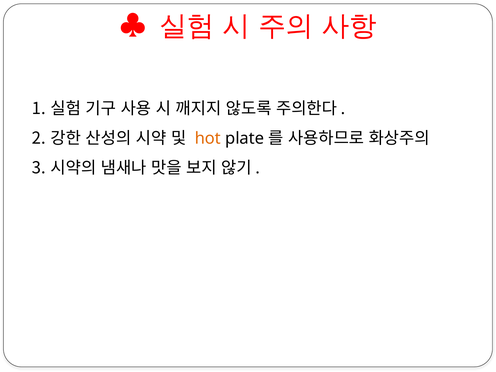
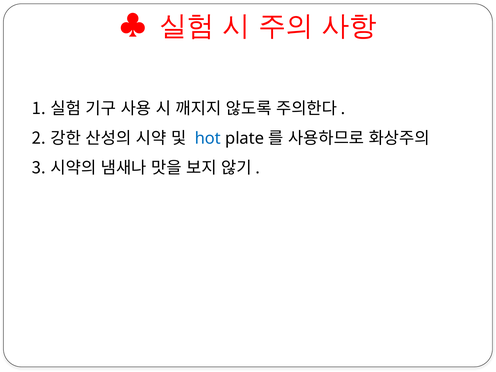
hot colour: orange -> blue (208, 138)
